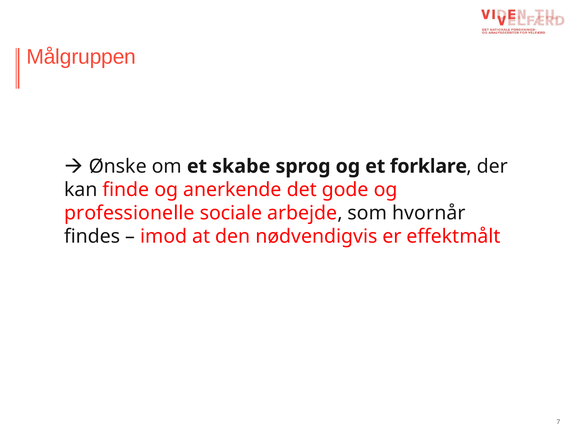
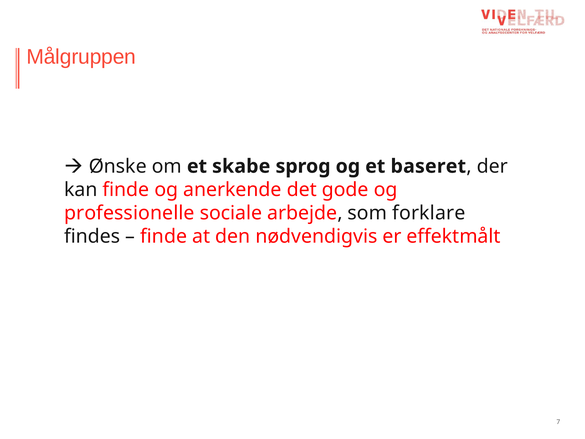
forklare: forklare -> baseret (428, 166)
hvornår: hvornår -> forklare (429, 213)
imod: imod -> finde (164, 236)
